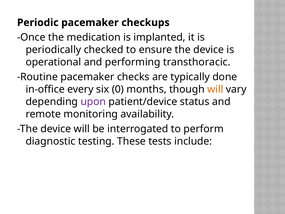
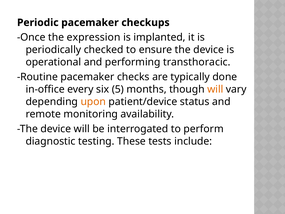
medication: medication -> expression (94, 37)
0: 0 -> 5 (118, 89)
upon colour: purple -> orange (93, 102)
